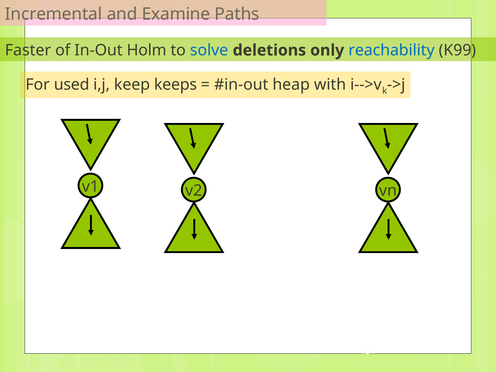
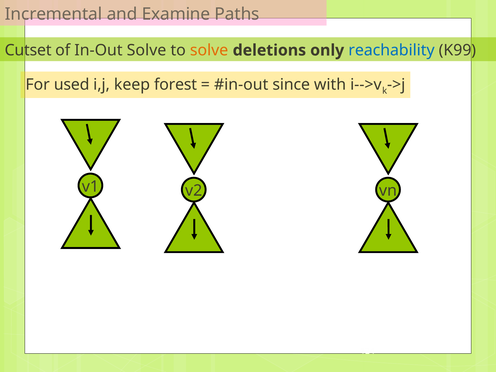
Faster: Faster -> Cutset (28, 50)
In-Out Holm: Holm -> Solve (147, 50)
solve colour: blue -> orange (209, 50)
keeps: keeps -> forest (176, 85)
heap: heap -> since (291, 85)
